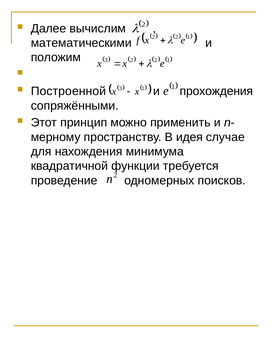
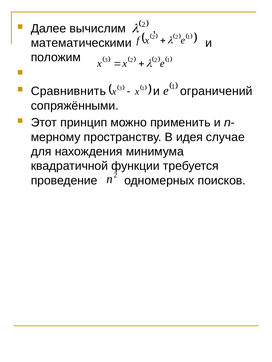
Построенной: Построенной -> Сравнивнить (68, 91)
прохождения: прохождения -> ограничений (216, 91)
